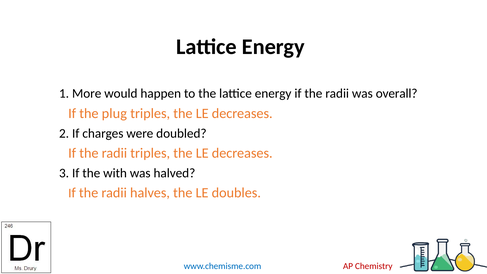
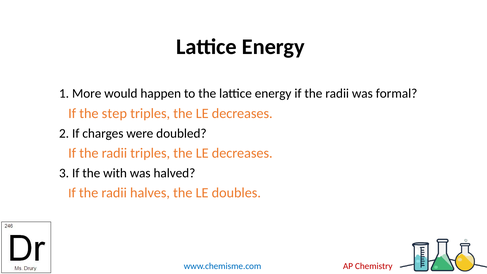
overall: overall -> formal (397, 94)
plug: plug -> step (114, 113)
